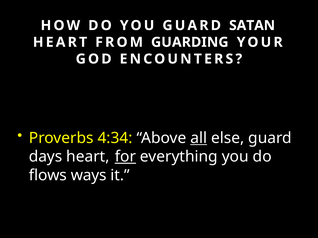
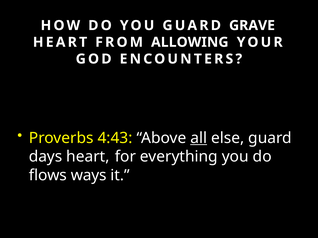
SATAN: SATAN -> GRAVE (252, 26)
GUARDING: GUARDING -> ALLOWING (190, 42)
4:34: 4:34 -> 4:43 (115, 138)
for underline: present -> none (125, 157)
